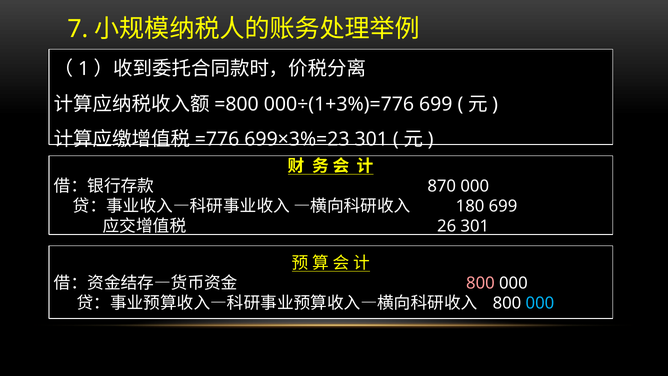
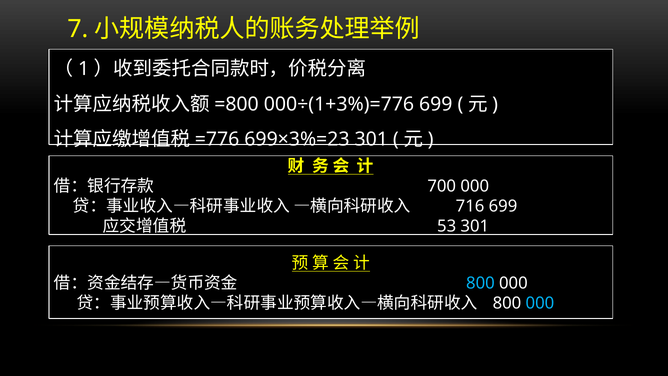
870: 870 -> 700 (442, 186)
180: 180 -> 716 (470, 206)
26: 26 -> 53 (447, 226)
800 colour: pink -> light blue (480, 283)
